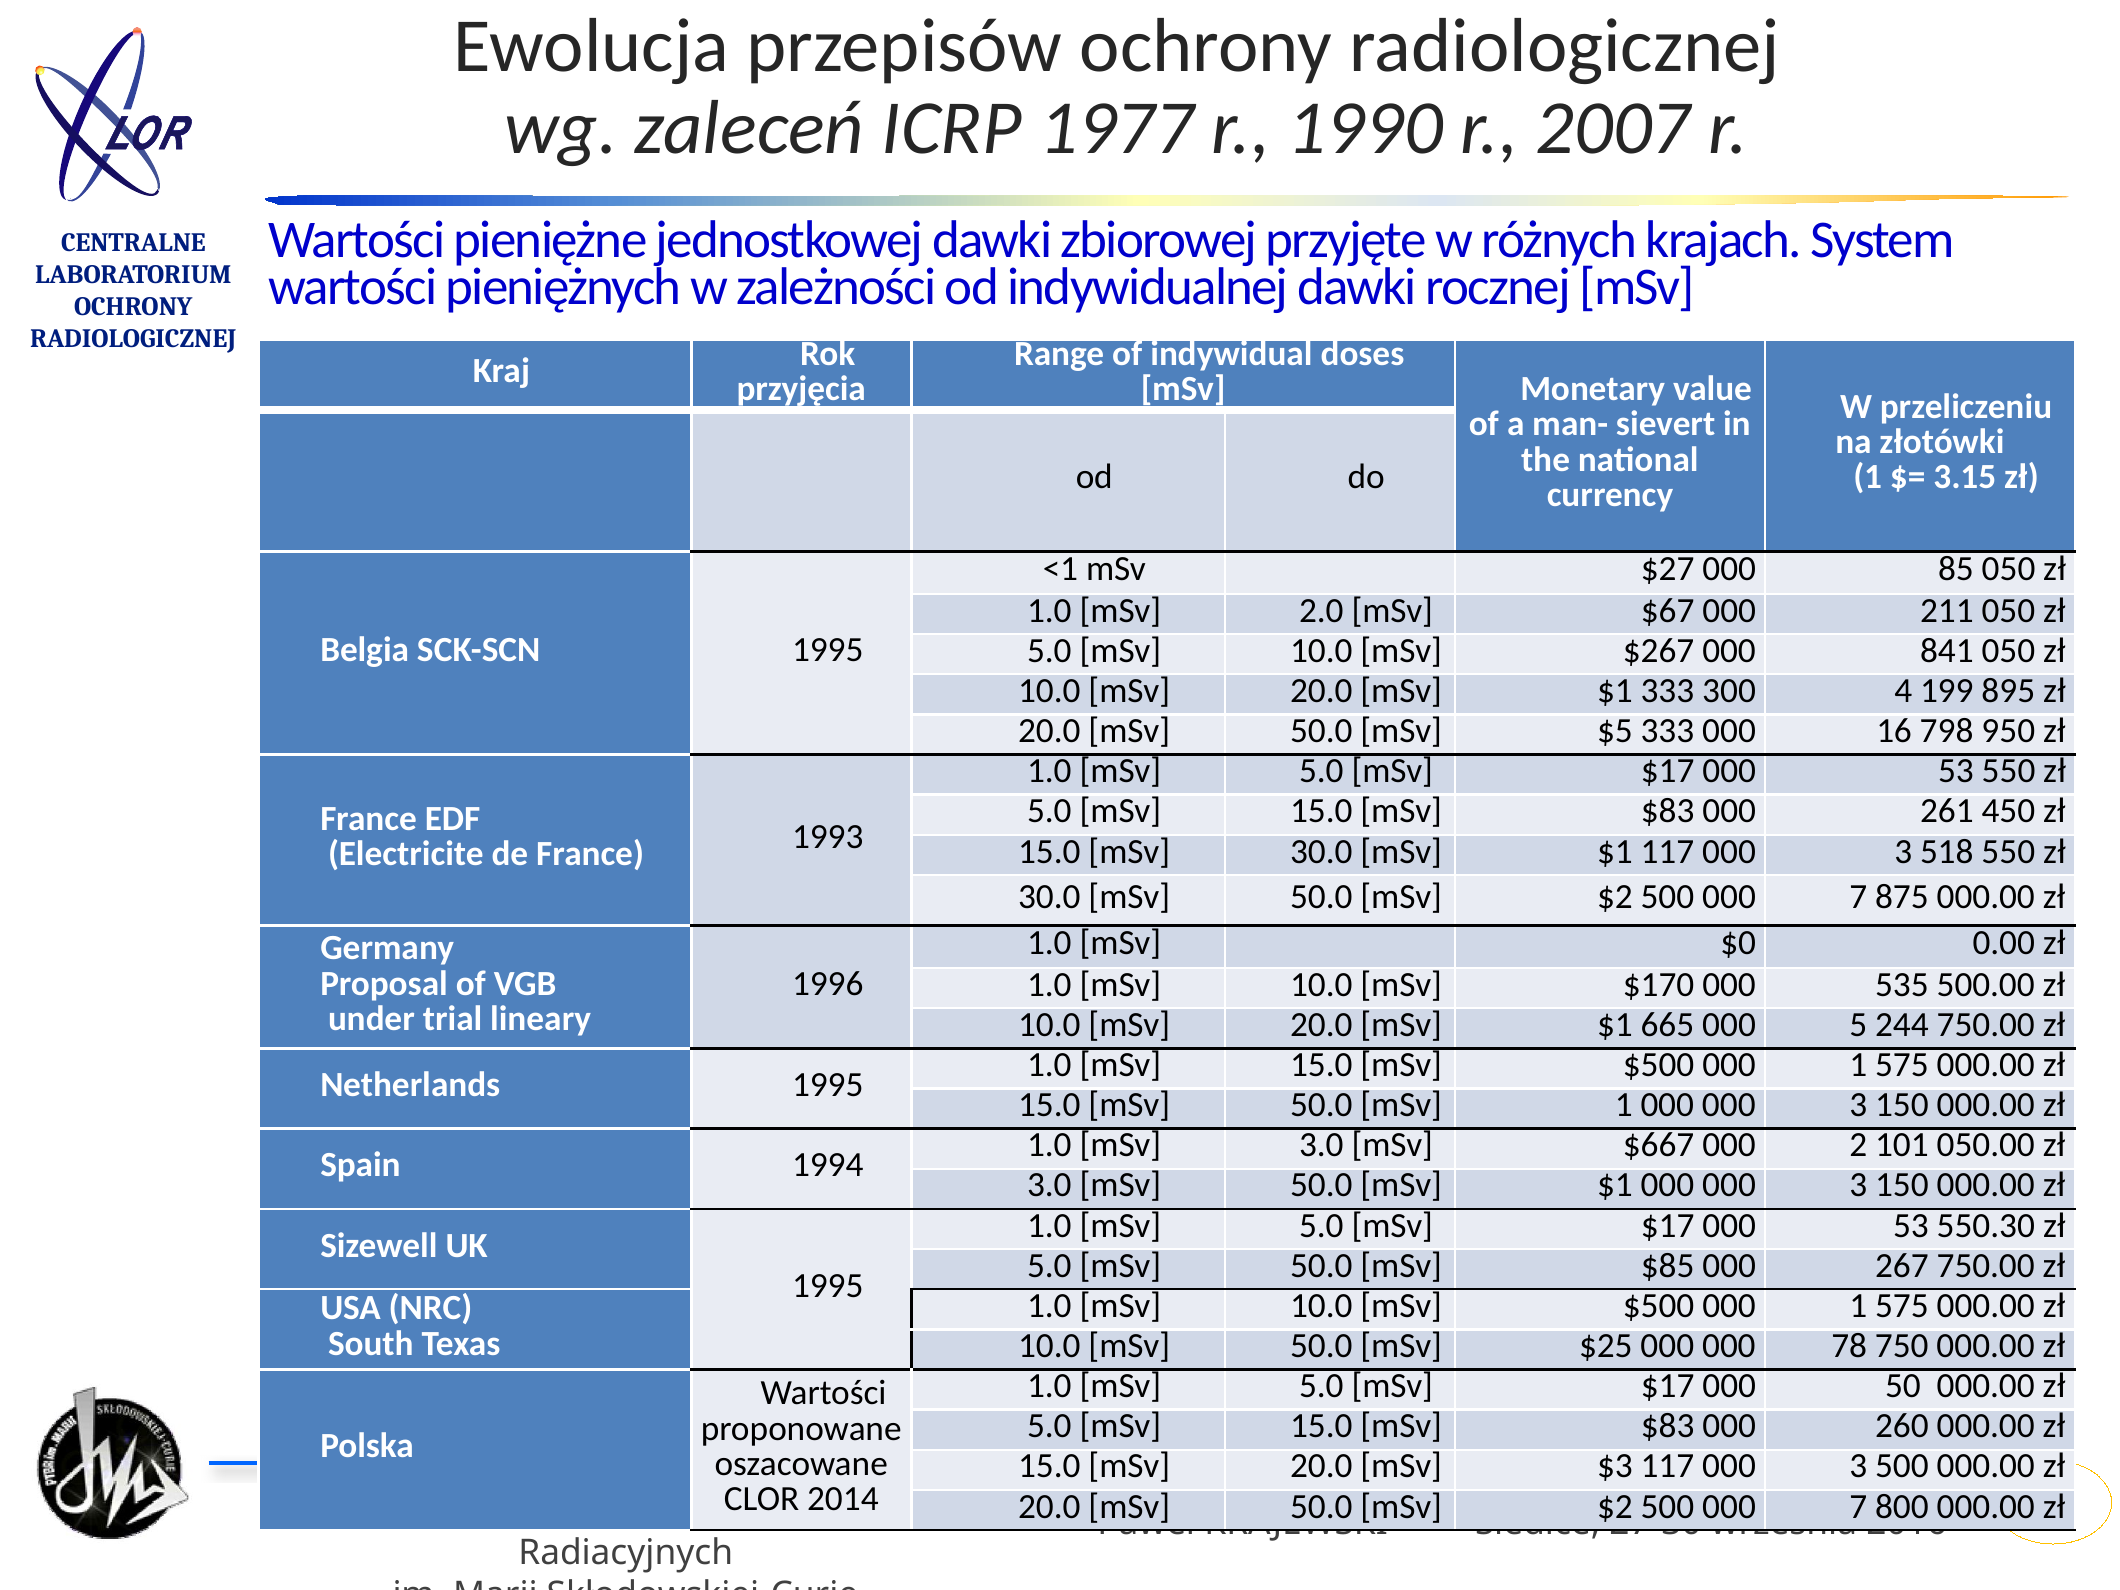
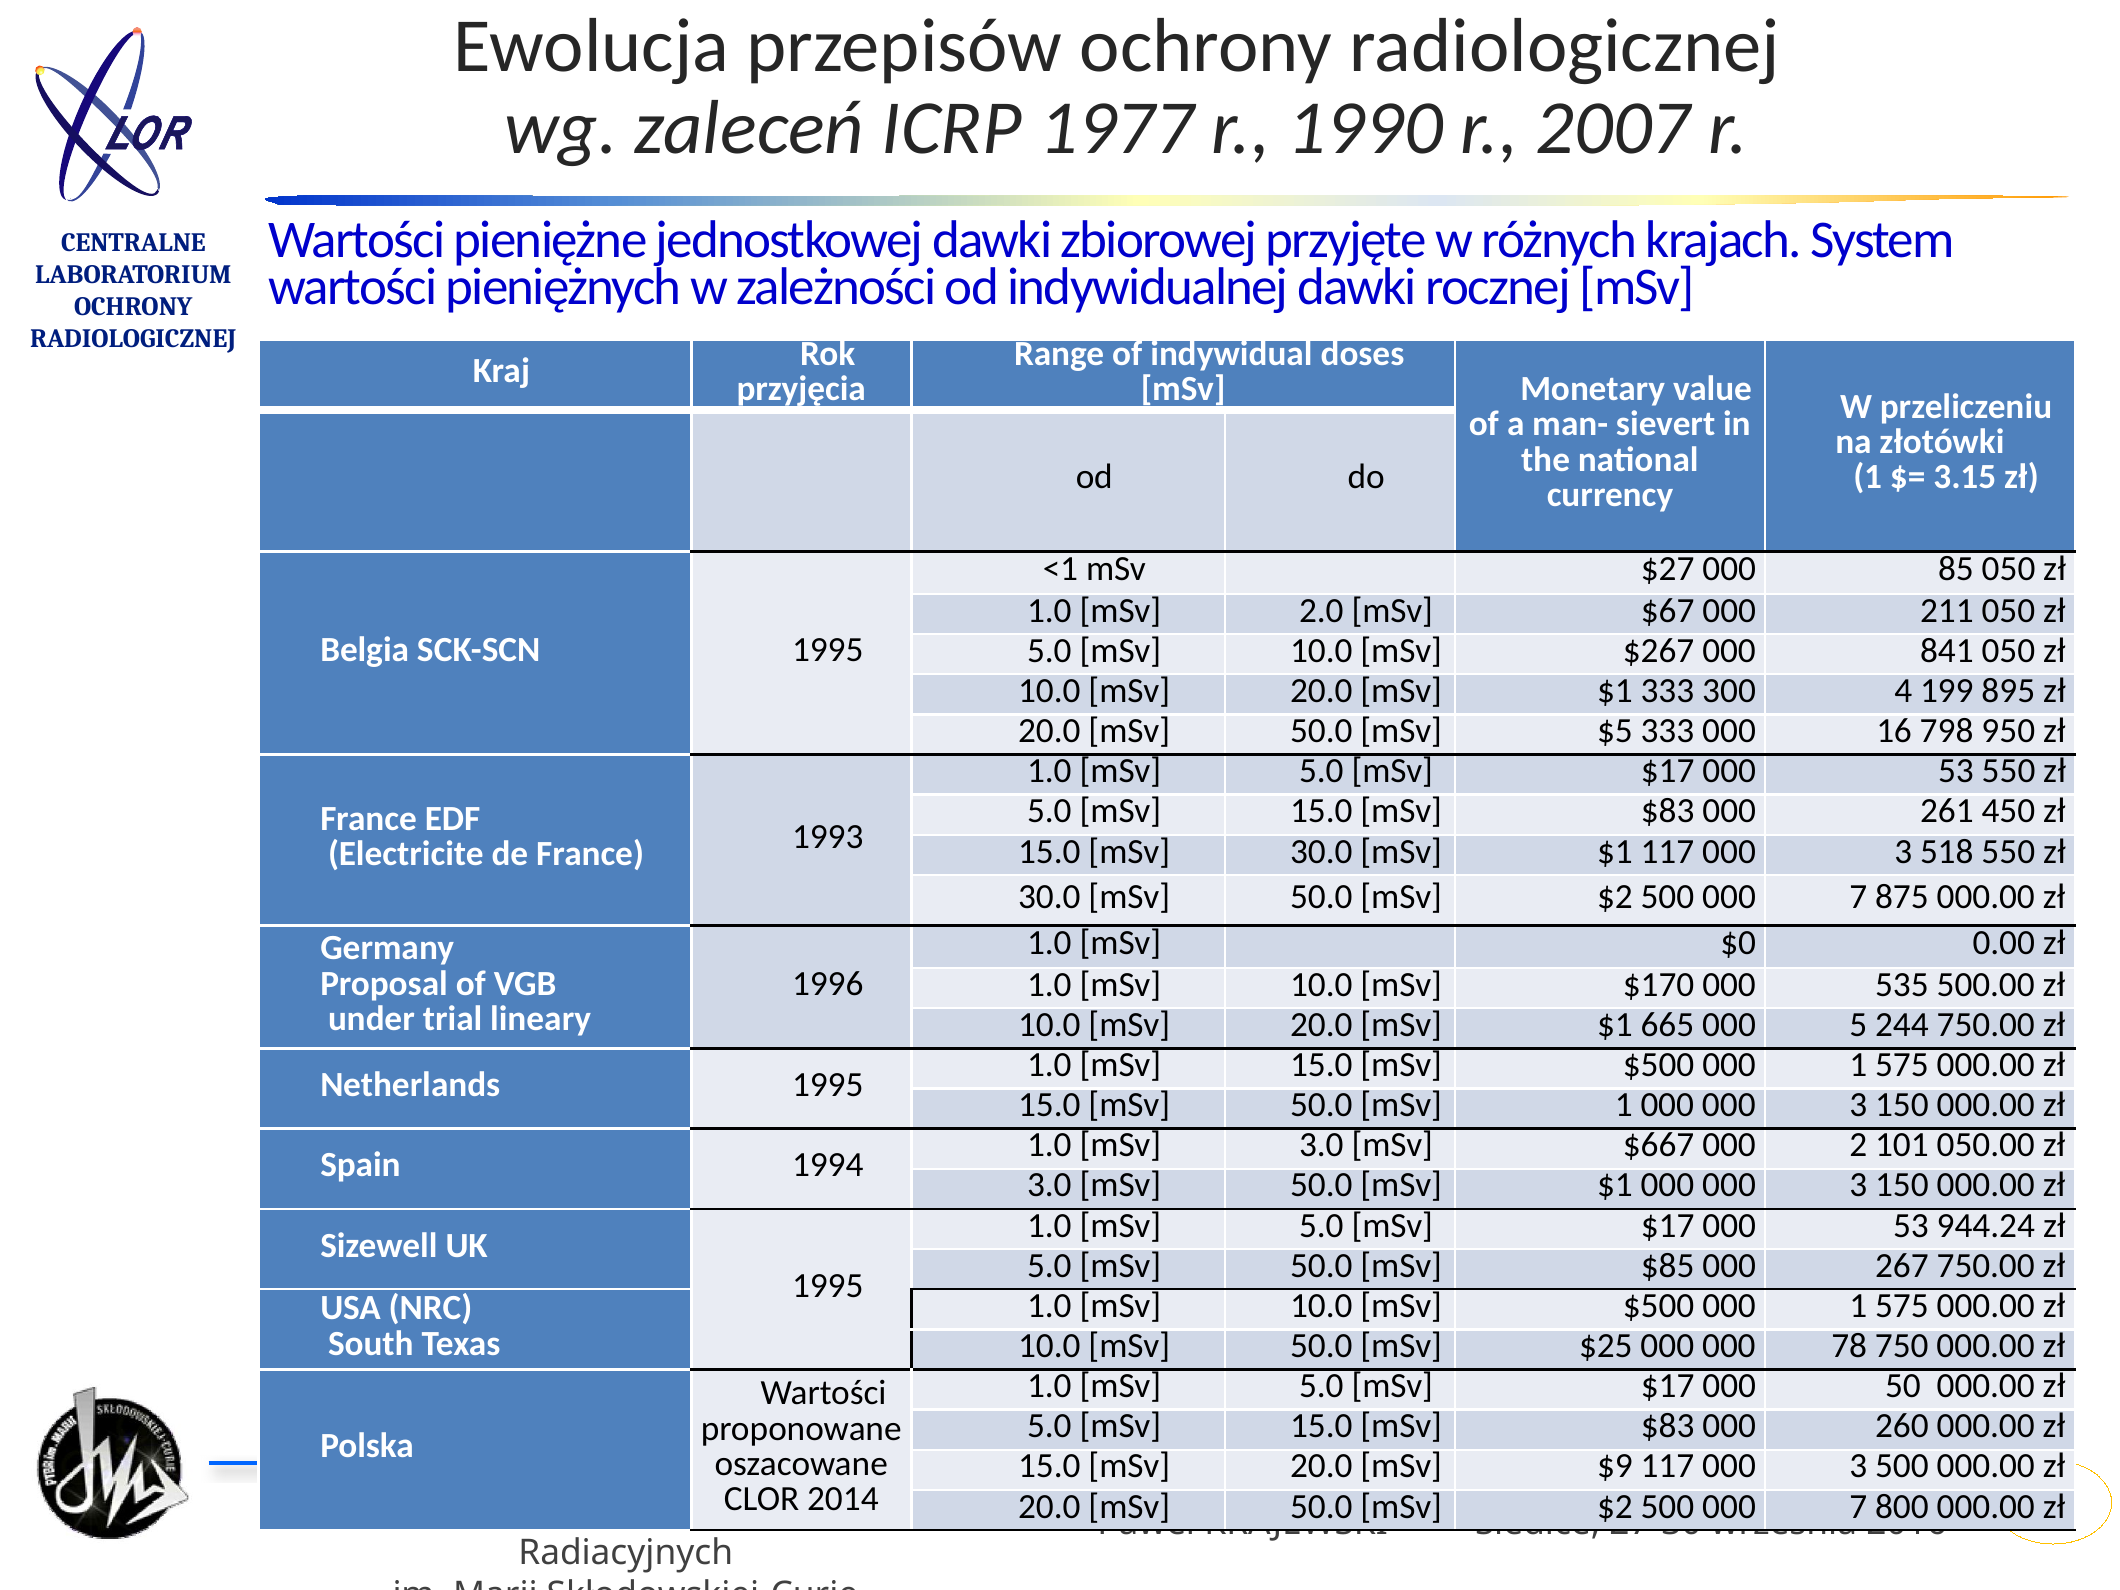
550.30: 550.30 -> 944.24 (1986, 1225)
$3: $3 -> $9 (1615, 1466)
